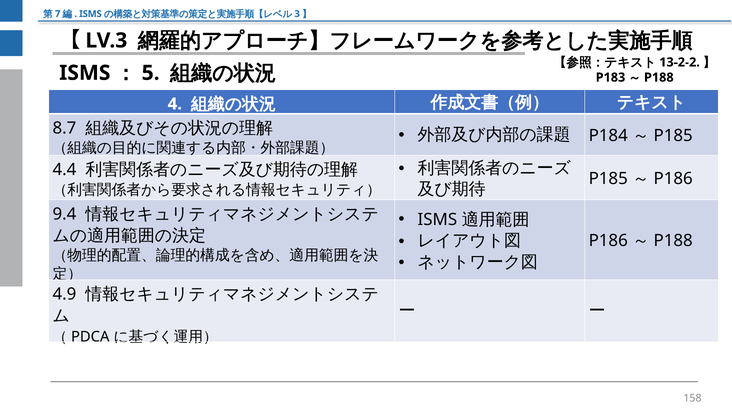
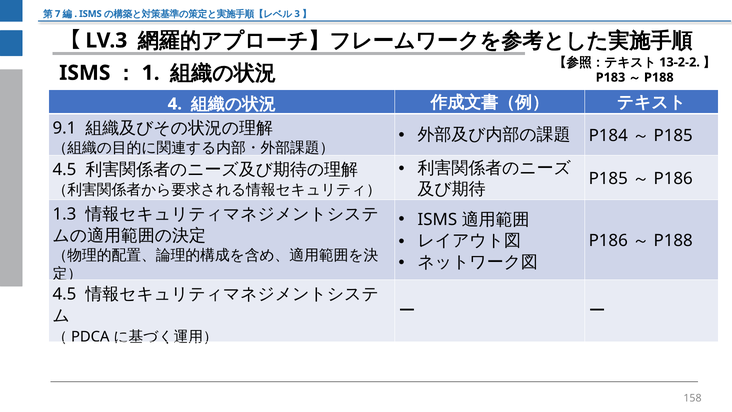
5: 5 -> 1 (151, 73)
8.7: 8.7 -> 9.1 (64, 128)
4.4: 4.4 -> 4.5 (64, 170)
9.4: 9.4 -> 1.3 (64, 214)
4.9: 4.9 -> 4.5 (64, 294)
